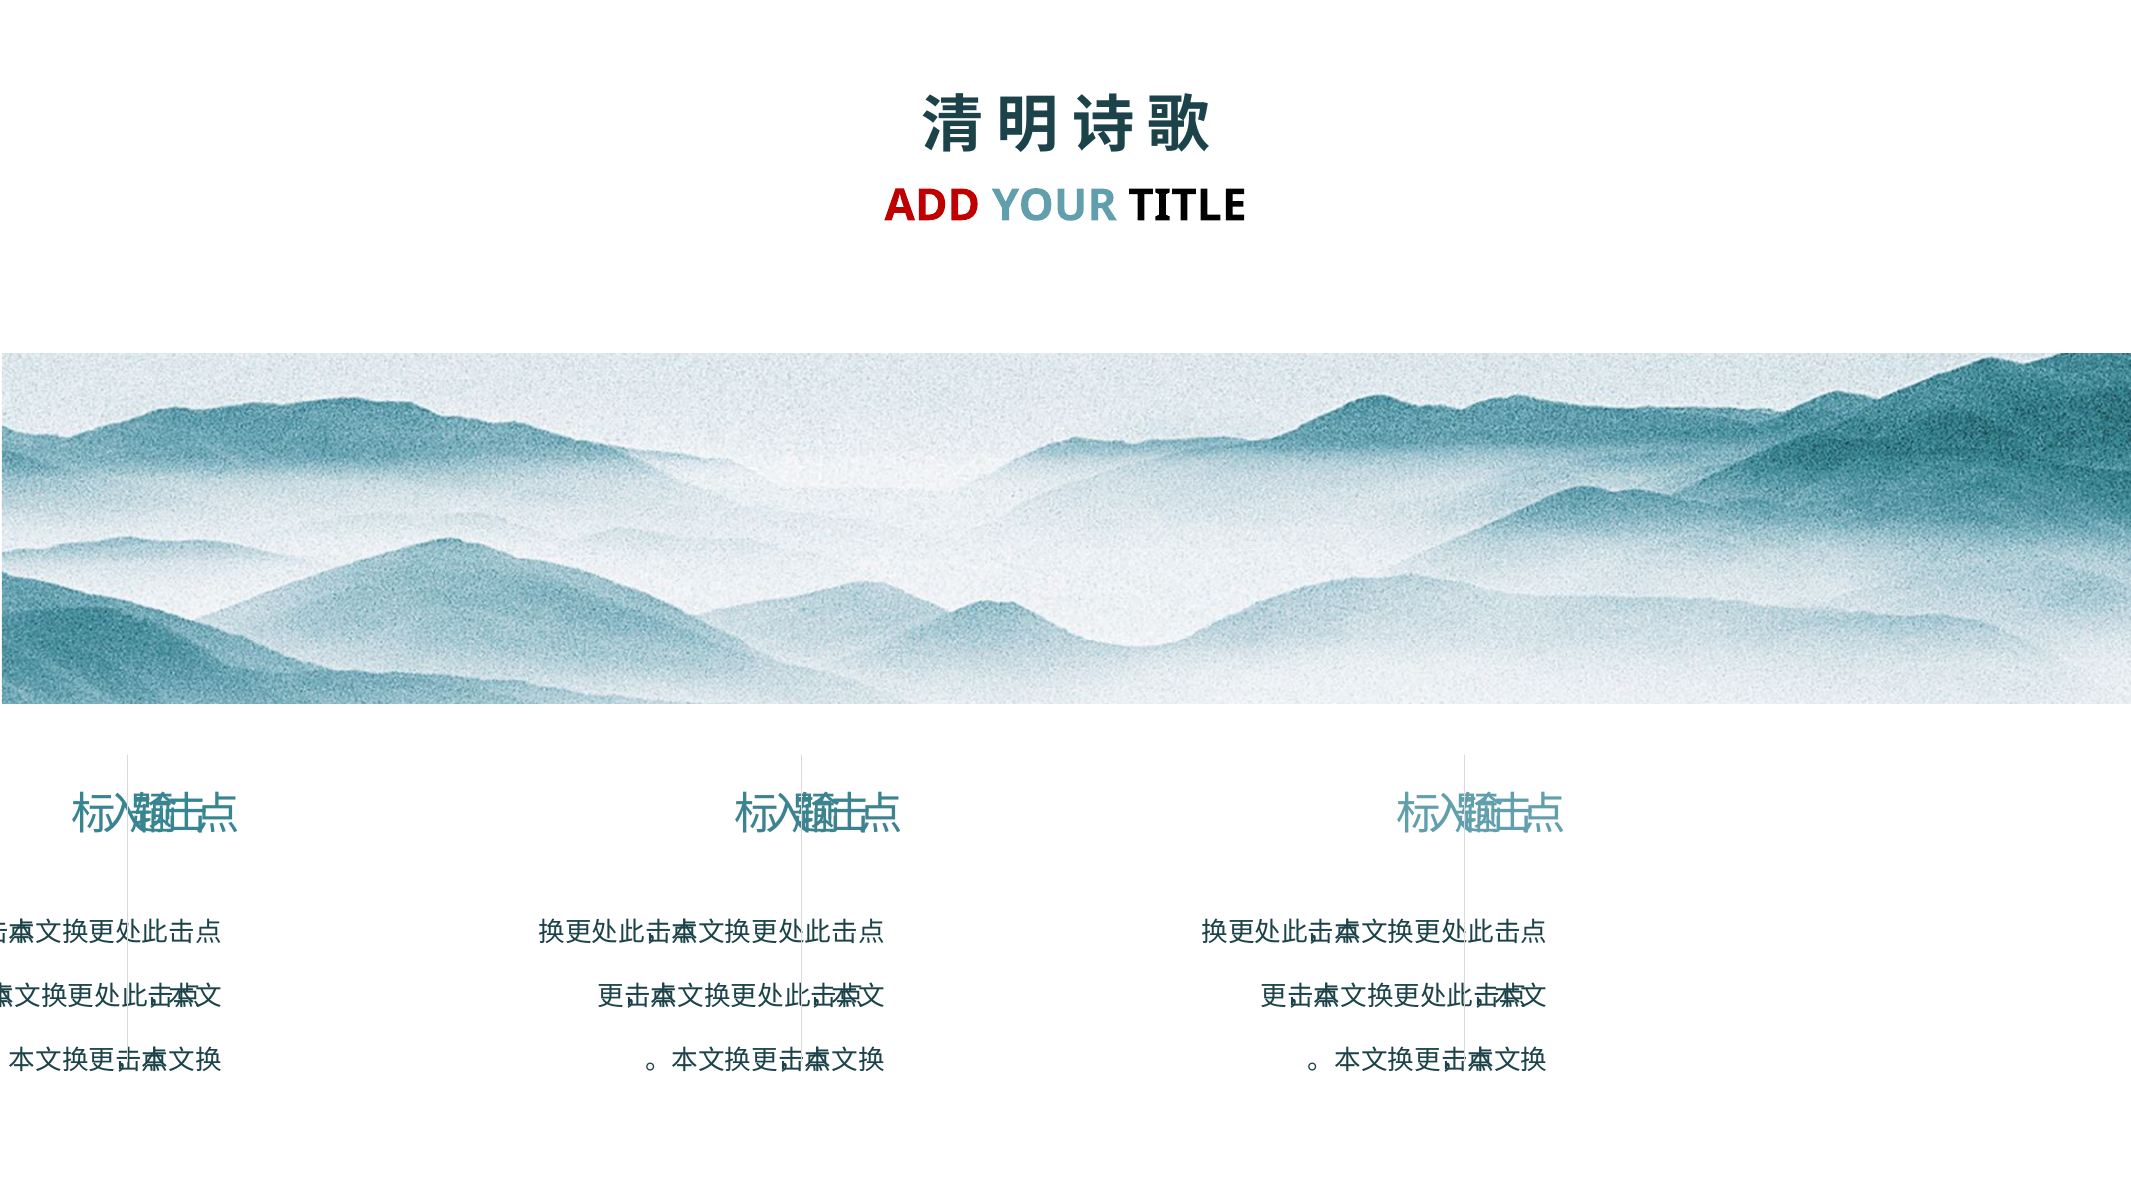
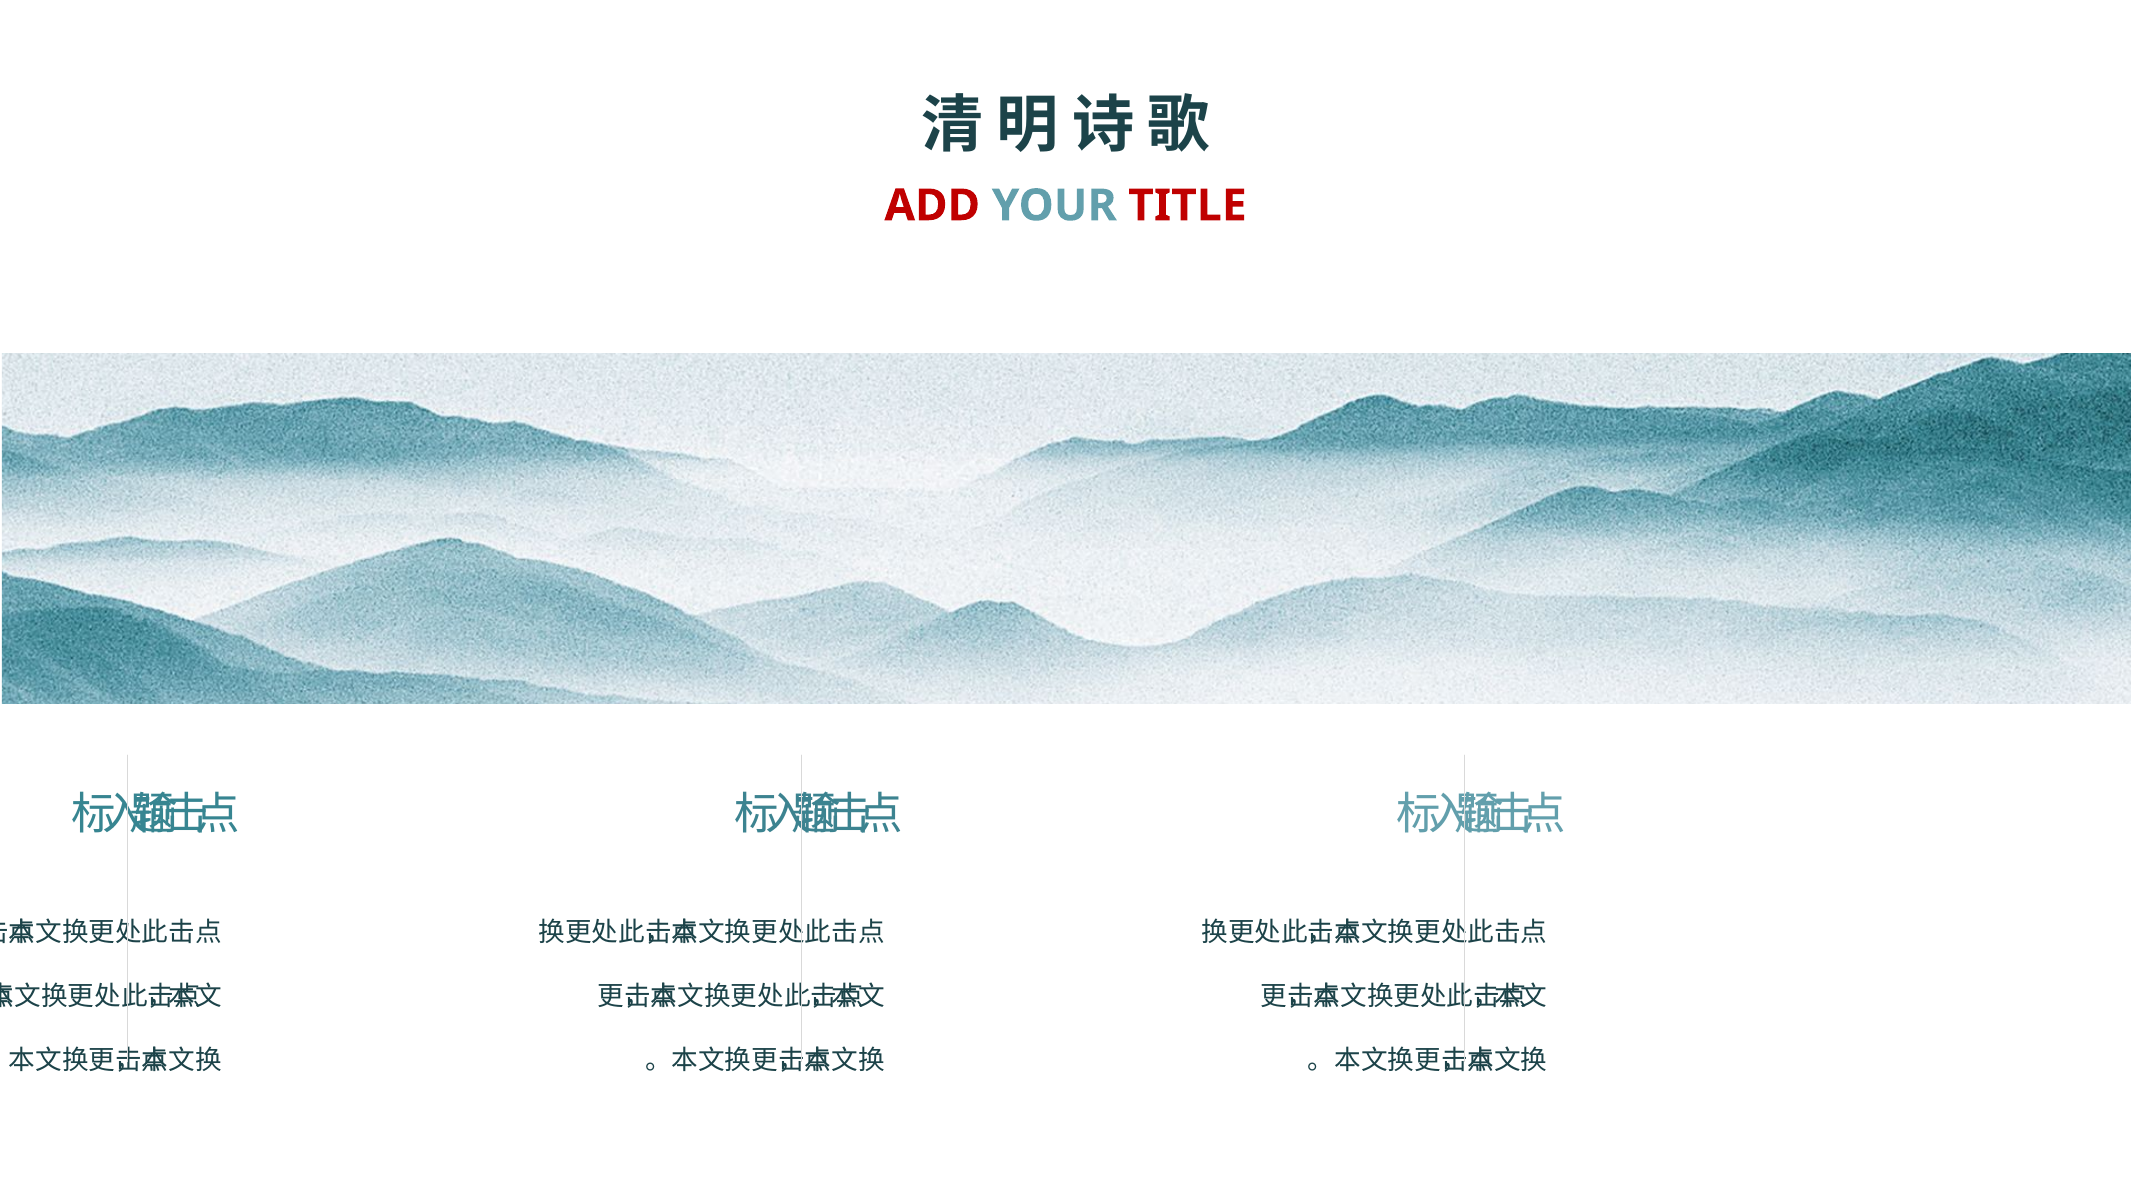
TITLE colour: black -> red (1187, 206)
